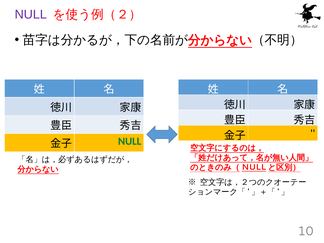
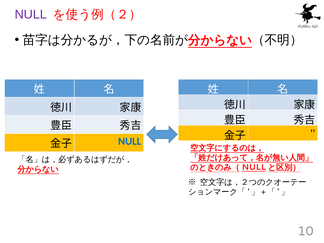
NULL colour: green -> blue (130, 141)
